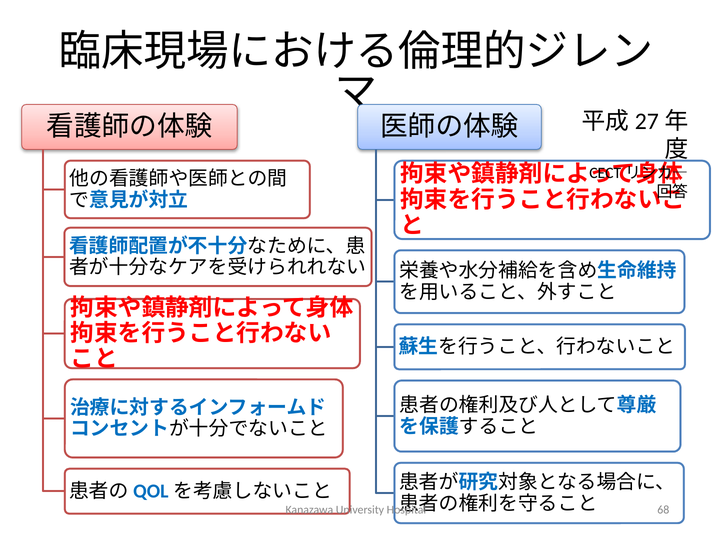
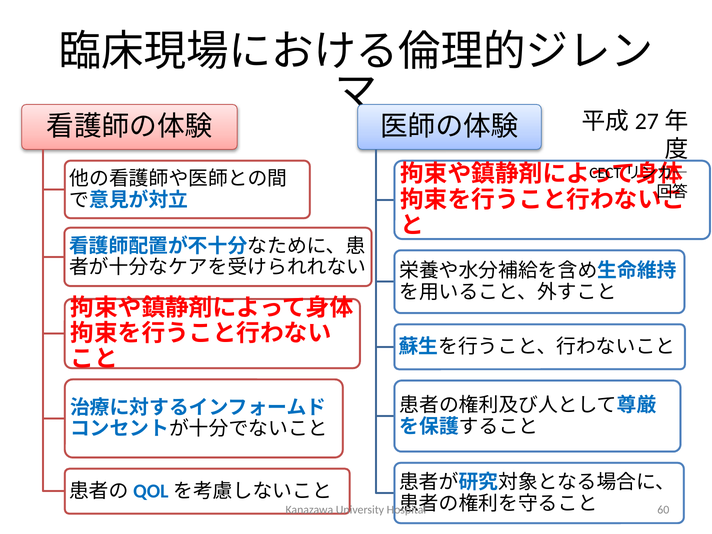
68: 68 -> 60 (663, 510)
